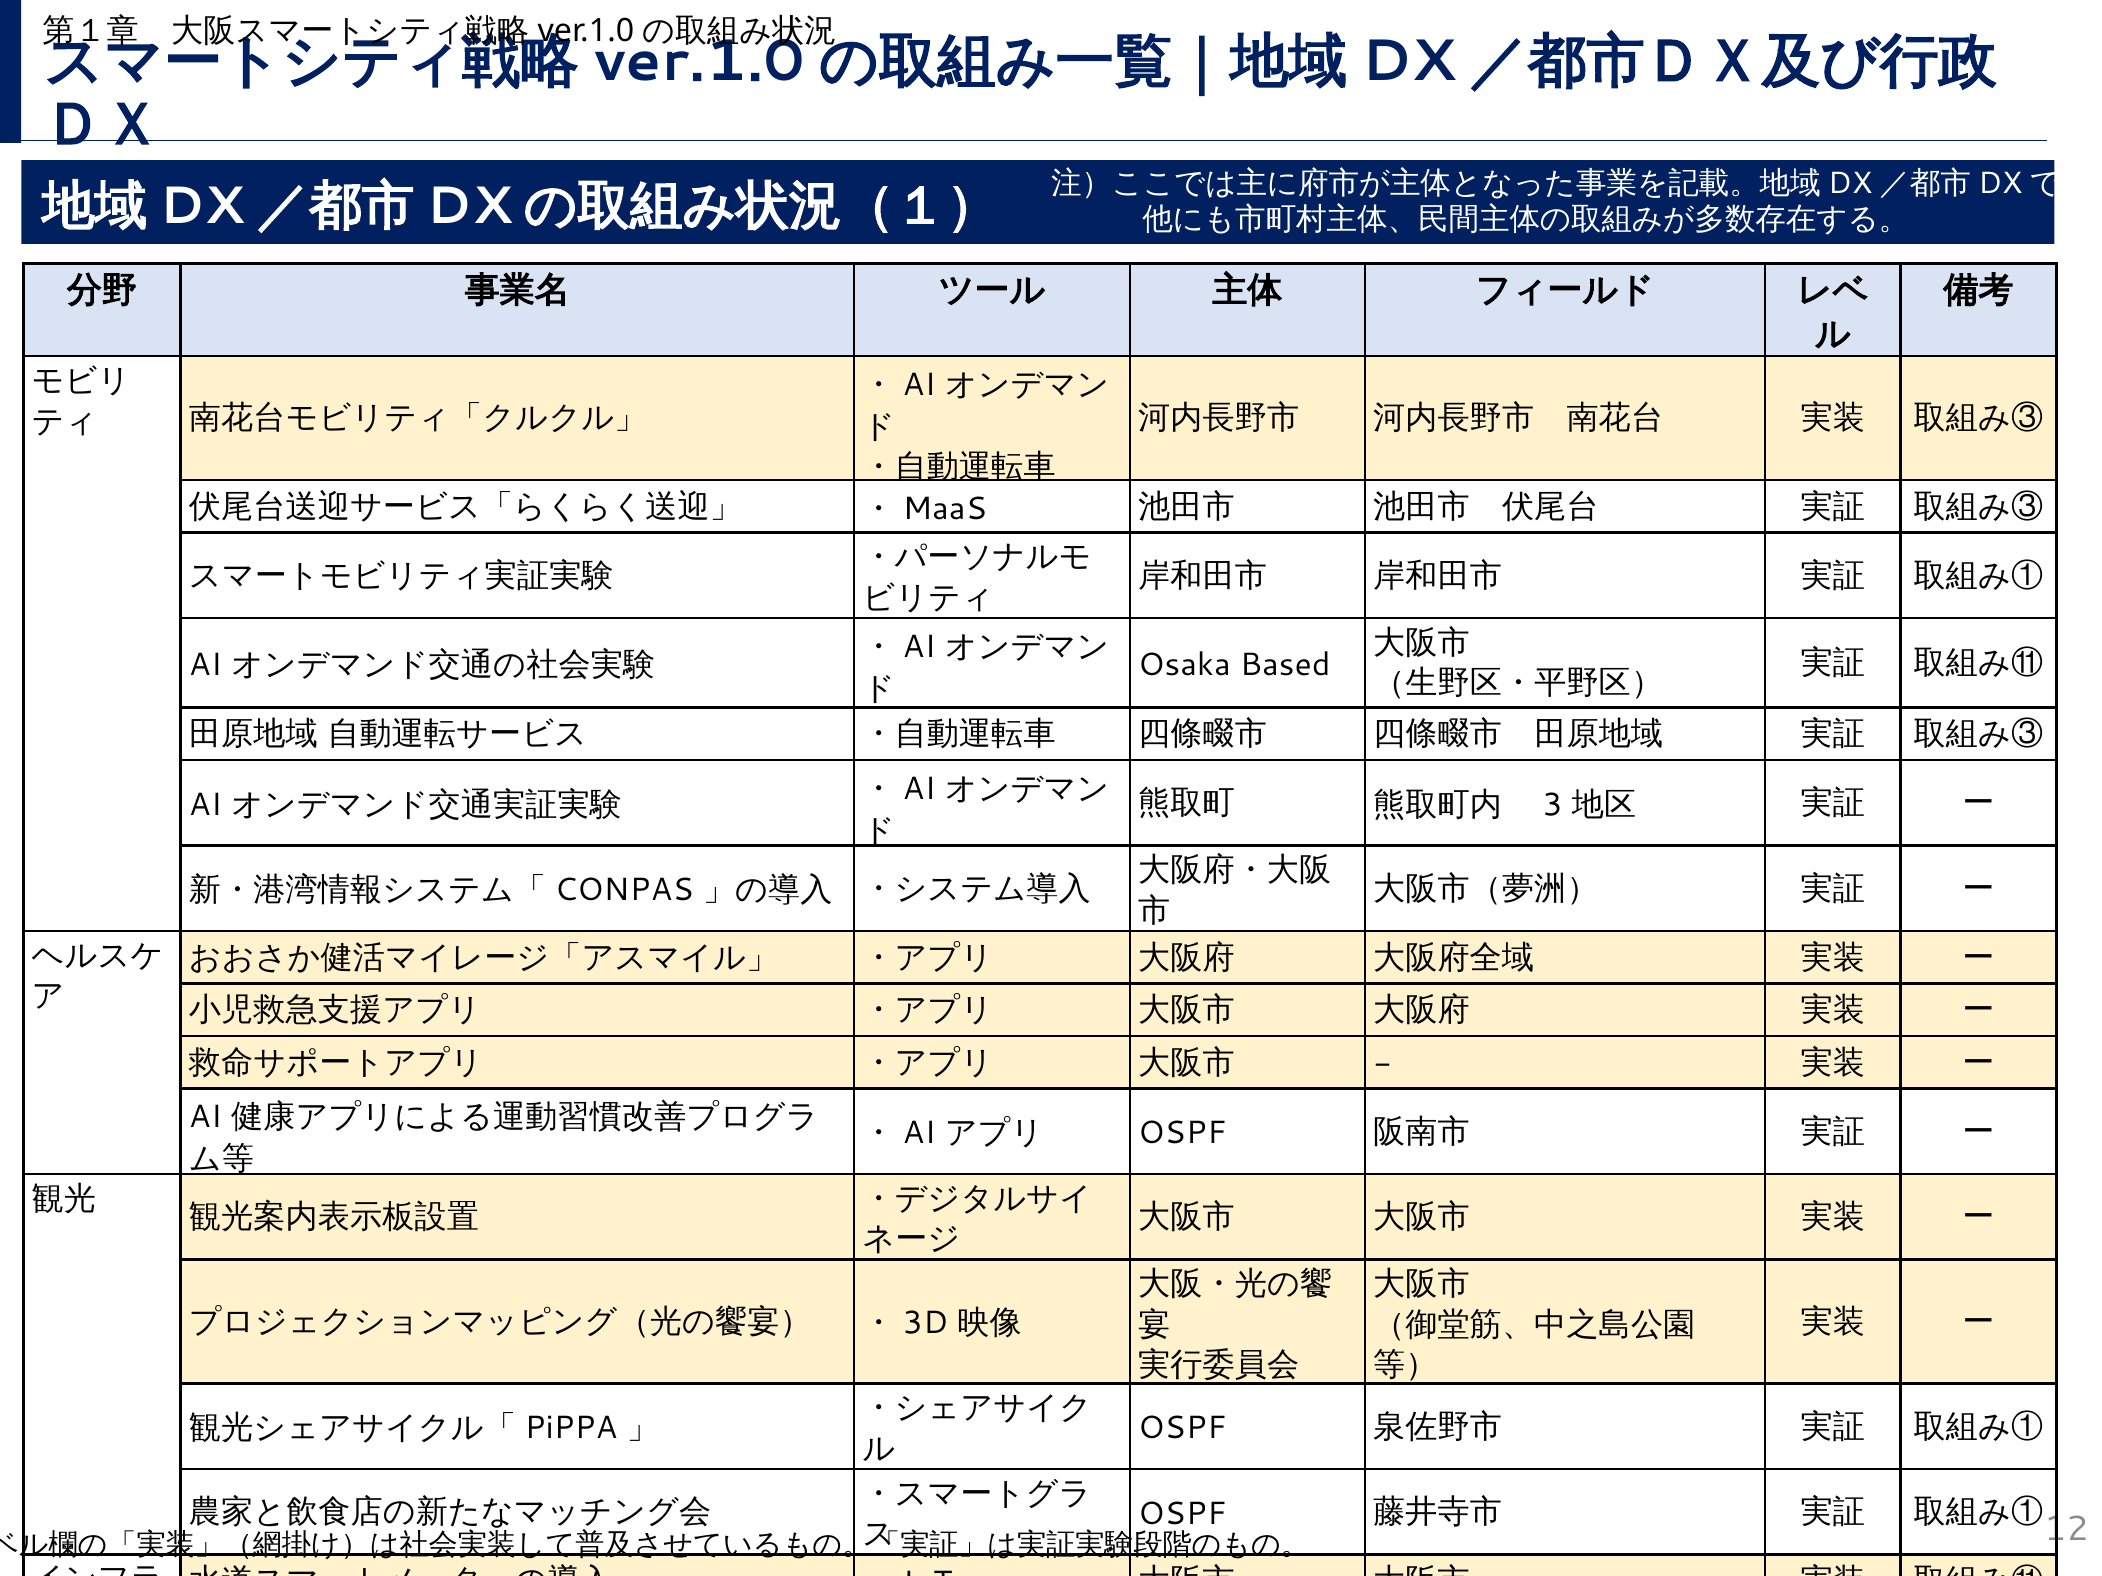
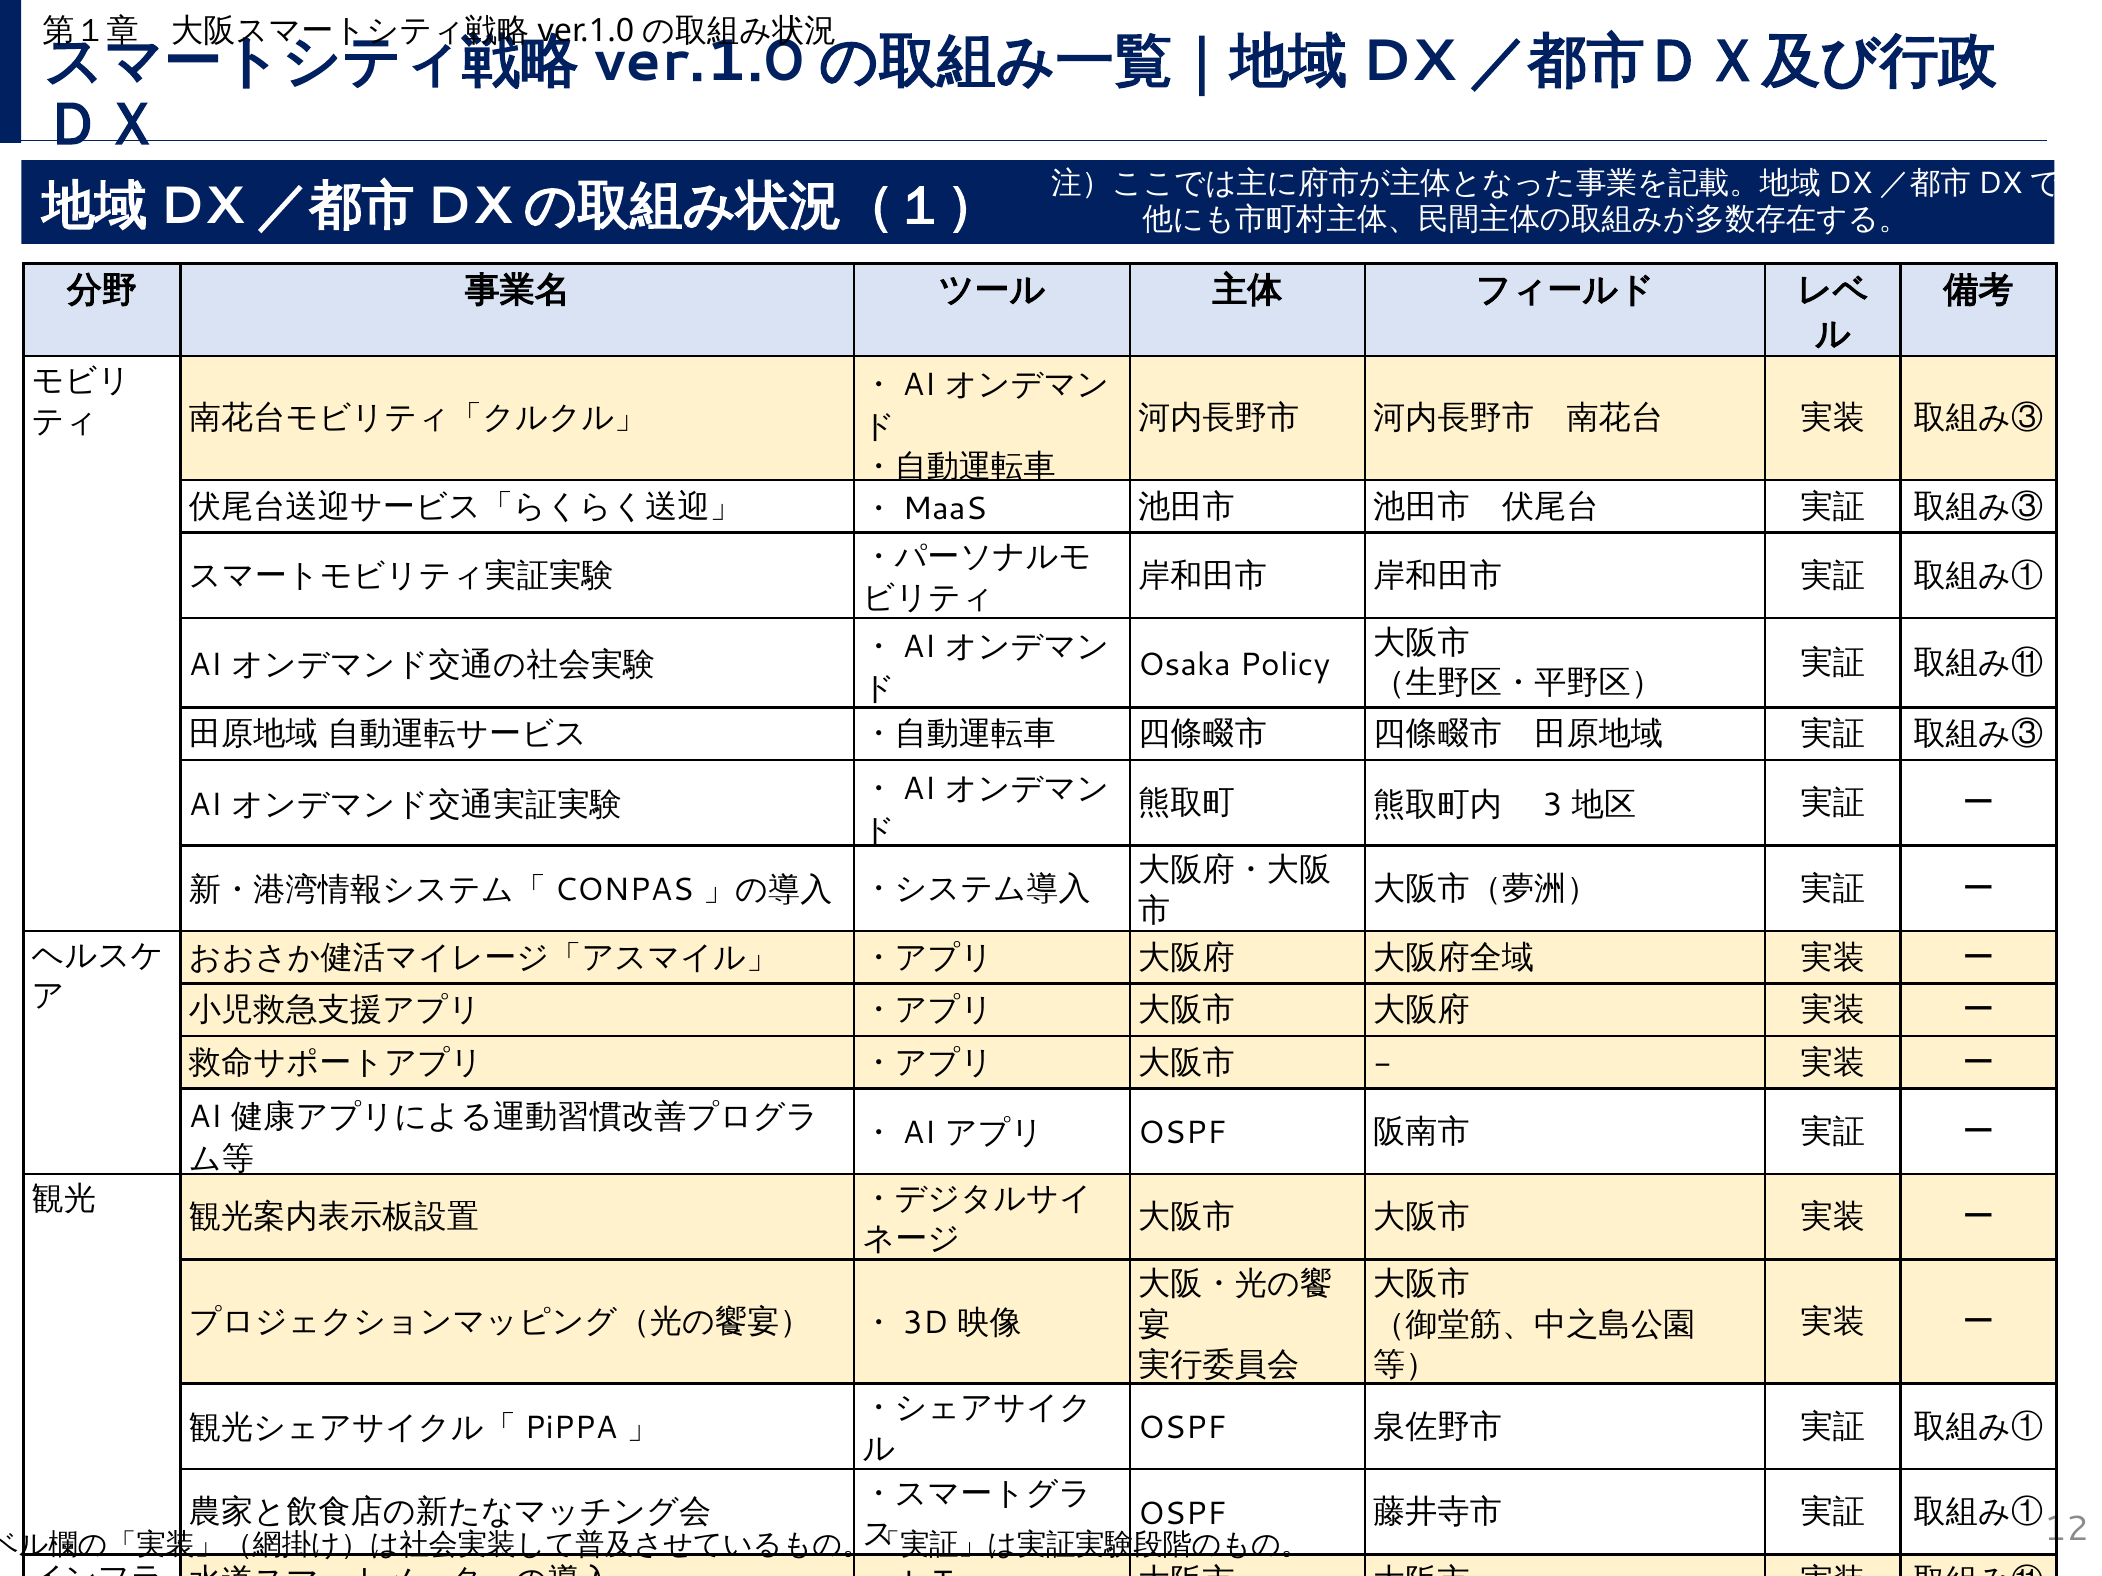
Based: Based -> Policy (1285, 665)
